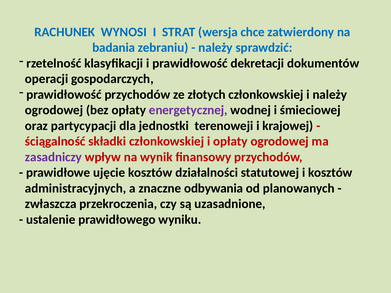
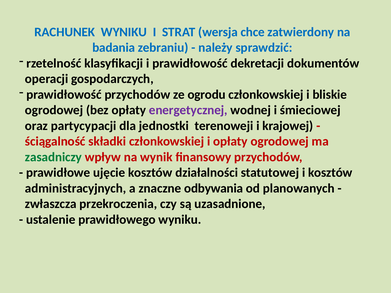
RACHUNEK WYNOSI: WYNOSI -> WYNIKU (124, 32)
złotych: złotych -> ogrodu (207, 95)
i należy: należy -> bliskie (330, 95)
zasadniczy colour: purple -> green (53, 157)
